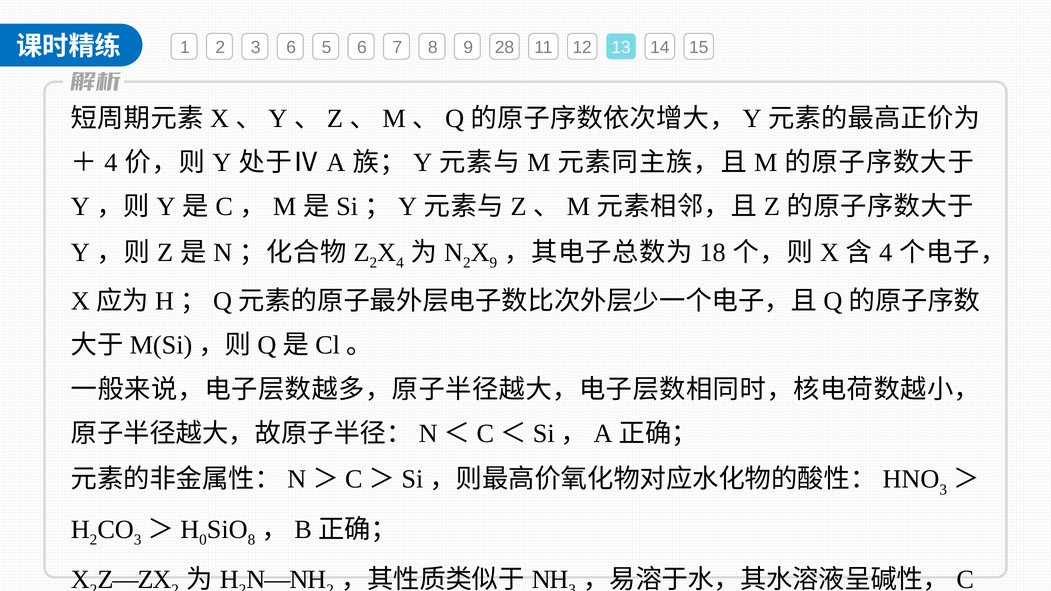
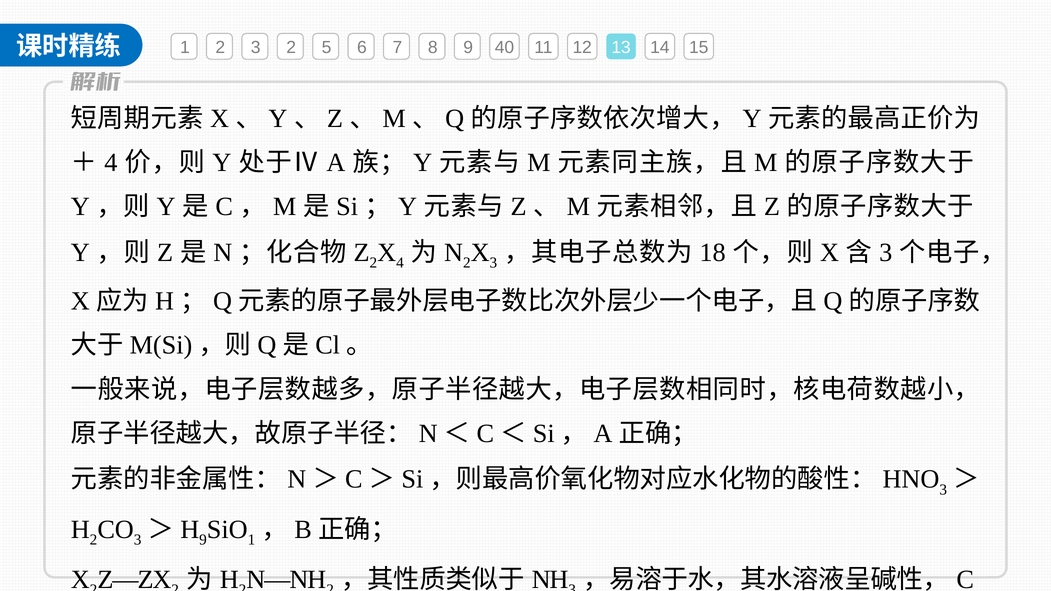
3 6: 6 -> 2 (291, 48)
28: 28 -> 40 (505, 48)
9: 9 -> 3 (493, 263)
4: 4 -> 3 (886, 253)
0: 0 -> 9 (203, 540)
8: 8 -> 1 (252, 540)
